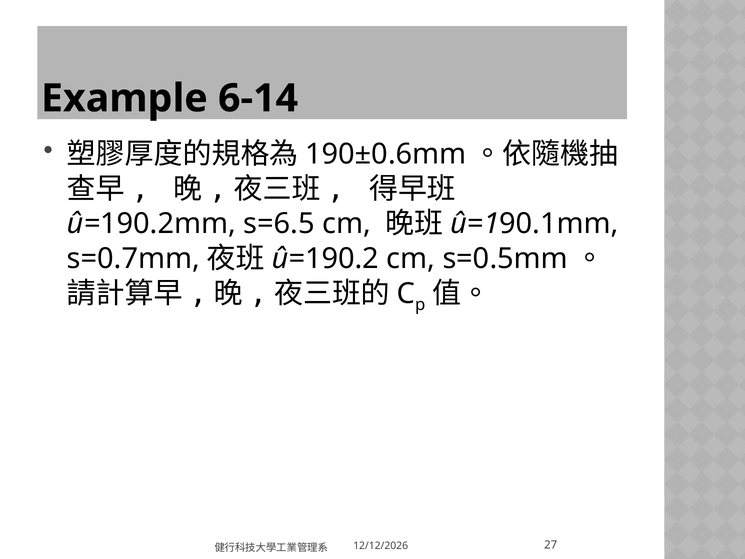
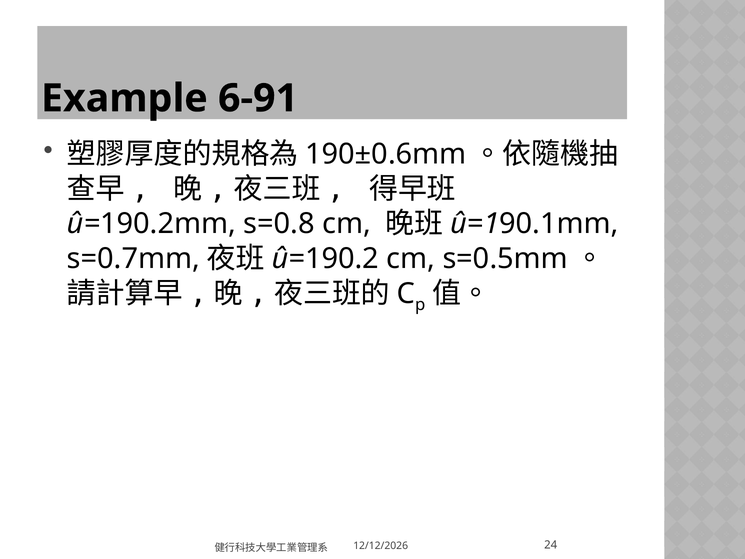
6-14: 6-14 -> 6-91 (258, 98)
s=6.5: s=6.5 -> s=0.8 (279, 224)
27: 27 -> 24 (551, 545)
